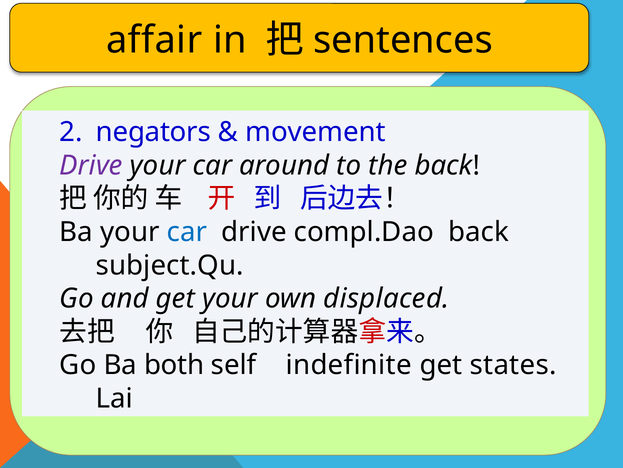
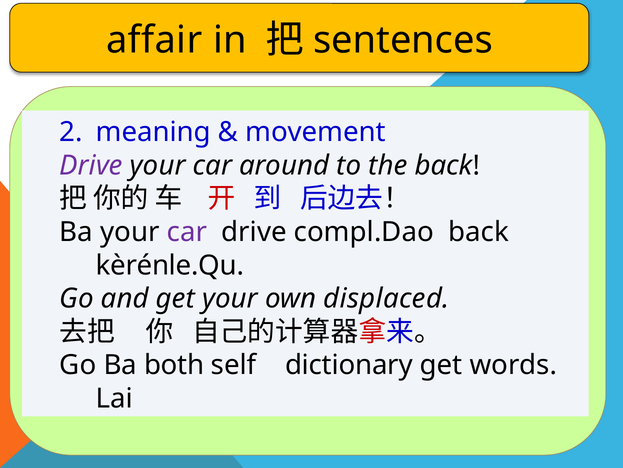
negators: negators -> meaning (153, 132)
car colour: blue -> purple (187, 232)
subject.Qu: subject.Qu -> kèrénle.Qu (170, 265)
indefinite: indefinite -> dictionary (349, 365)
states: states -> words (513, 365)
